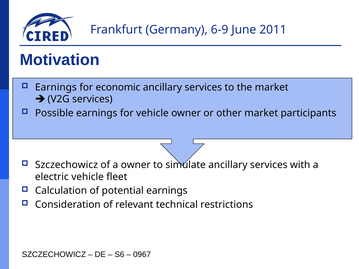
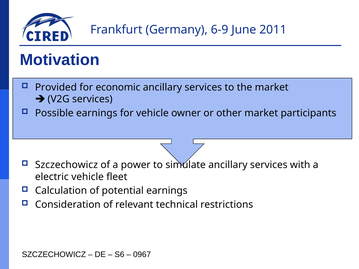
Earnings: Earnings -> Provided (56, 87)
a owner: owner -> power (136, 165)
